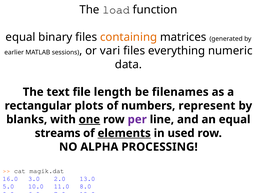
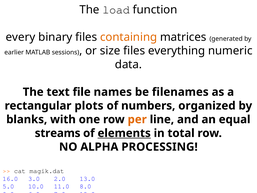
equal: equal -> every (20, 37)
vari: vari -> size (110, 51)
length: length -> names (113, 92)
represent: represent -> organized (207, 106)
one underline: present -> none (89, 119)
per colour: purple -> orange (137, 119)
used: used -> total (181, 133)
